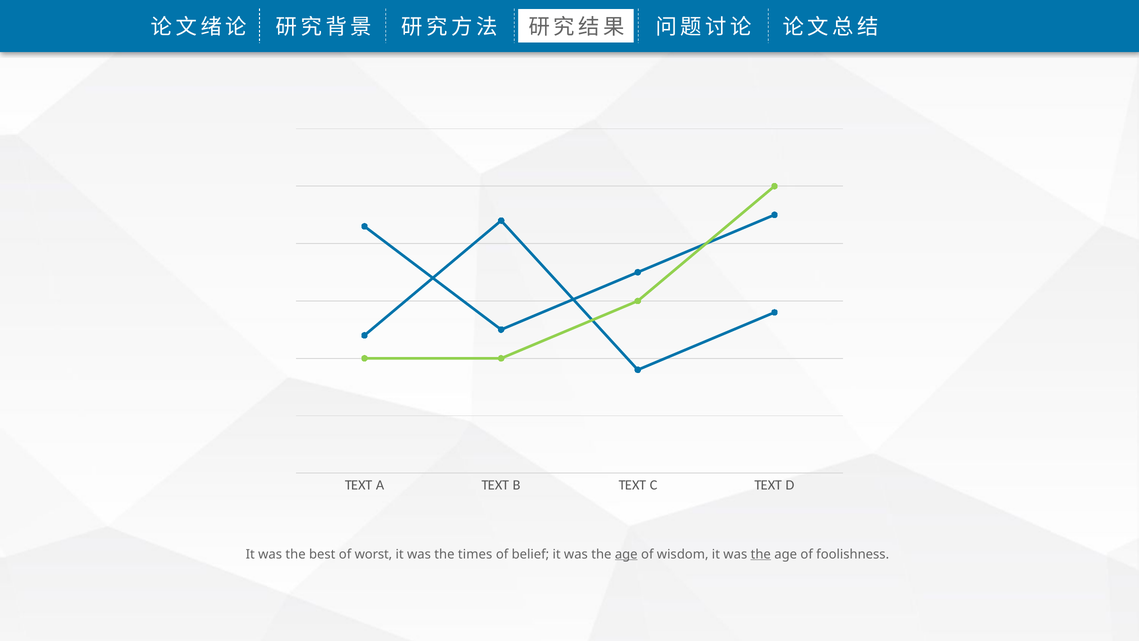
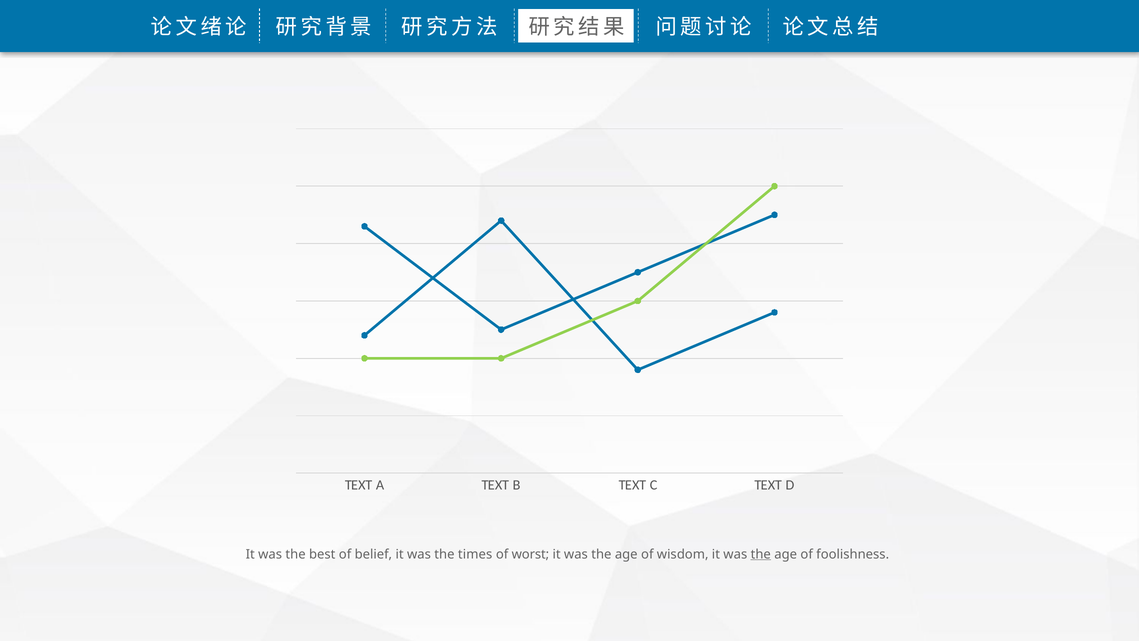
worst: worst -> belief (373, 554)
belief: belief -> worst (530, 554)
age underline: present -> none (626, 554)
